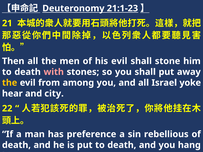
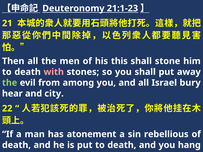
his evil: evil -> this (119, 61)
the colour: yellow -> light green (10, 83)
yoke: yoke -> bury (190, 83)
preference: preference -> atonement (92, 134)
